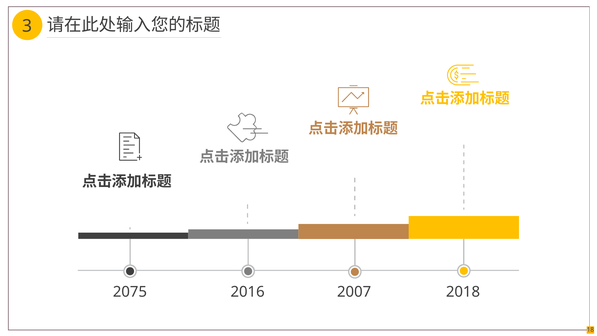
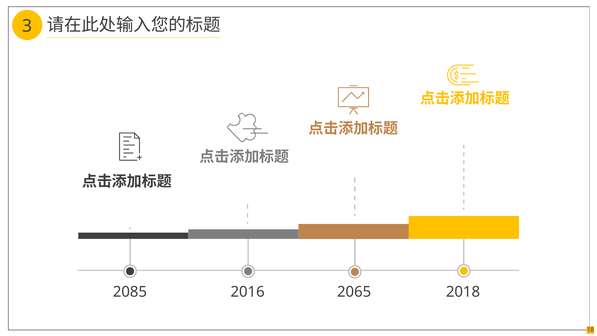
2075: 2075 -> 2085 (130, 292)
2007: 2007 -> 2065 (354, 292)
